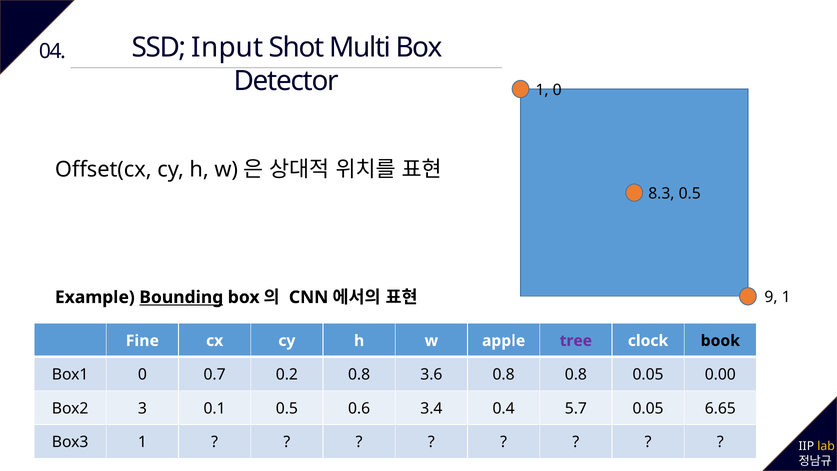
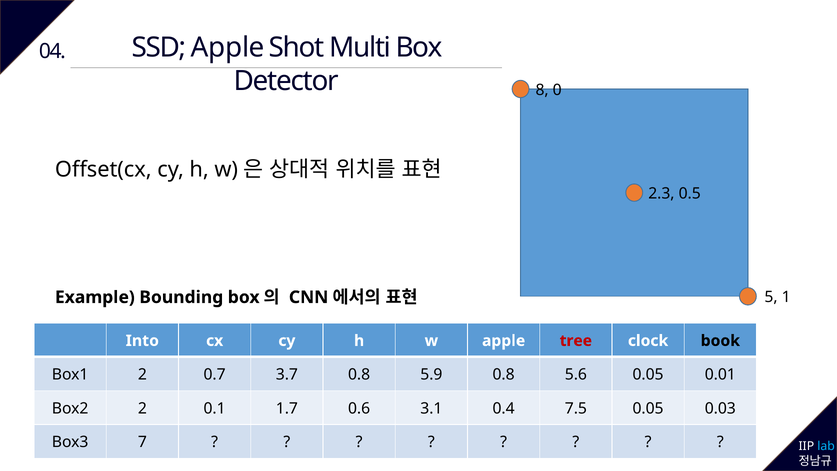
SSD Input: Input -> Apple (228, 48)
1: 1 -> 8 (542, 90)
8.3: 8.3 -> 2.3 (661, 193)
9: 9 -> 5 (771, 297)
Bounding underline: present -> none (181, 297)
Fine: Fine -> Into (142, 341)
tree colour: purple -> red (576, 341)
Box1 0: 0 -> 2 (142, 374)
0.2: 0.2 -> 3.7 (287, 374)
3.6: 3.6 -> 5.9 (431, 374)
0.8 0.8: 0.8 -> 5.6 (576, 374)
0.00: 0.00 -> 0.01 (720, 374)
Box2 3: 3 -> 2 (142, 408)
0.1 0.5: 0.5 -> 1.7 (287, 408)
3.4: 3.4 -> 3.1 (431, 408)
5.7: 5.7 -> 7.5 (576, 408)
6.65: 6.65 -> 0.03 (720, 408)
Box3 1: 1 -> 7 (142, 442)
lab colour: yellow -> light blue (826, 446)
